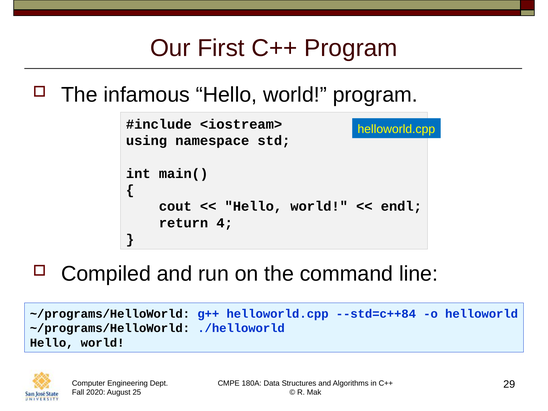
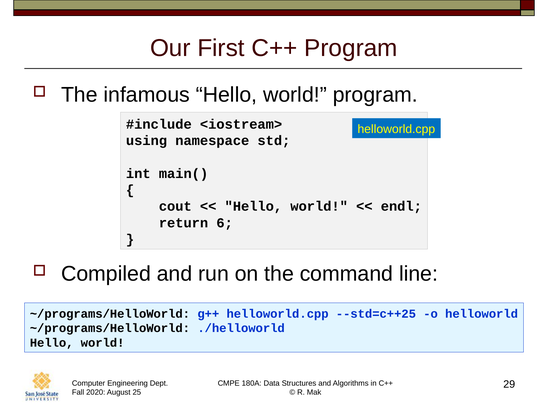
4: 4 -> 6 (225, 223)
--std=c++84: --std=c++84 -> --std=c++25 (376, 314)
